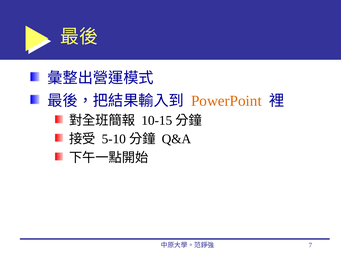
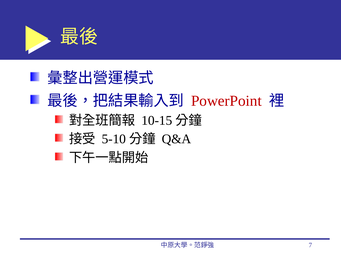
PowerPoint colour: orange -> red (226, 101)
